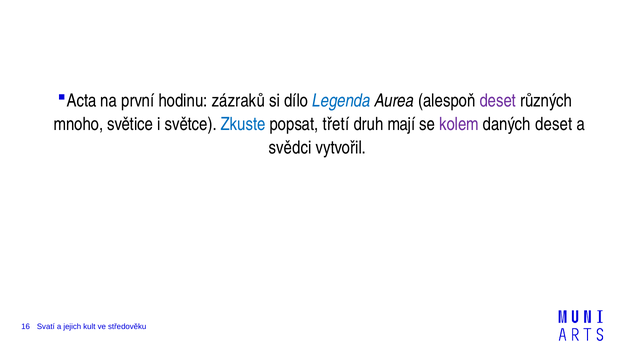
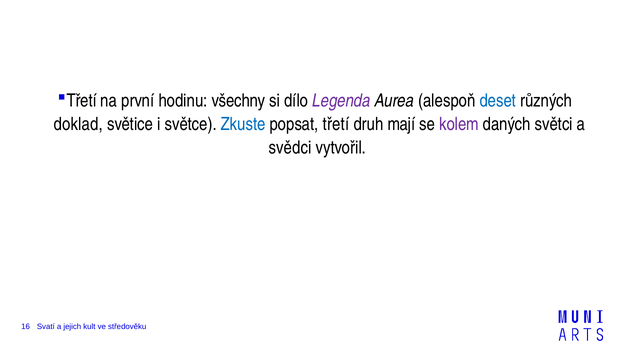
Acta: Acta -> Třetí (82, 101)
zázraků: zázraků -> všechny (238, 101)
Legenda colour: blue -> purple (341, 101)
deset colour: purple -> blue (498, 101)
mnoho: mnoho -> doklad (78, 124)
daných deset: deset -> světci (554, 124)
